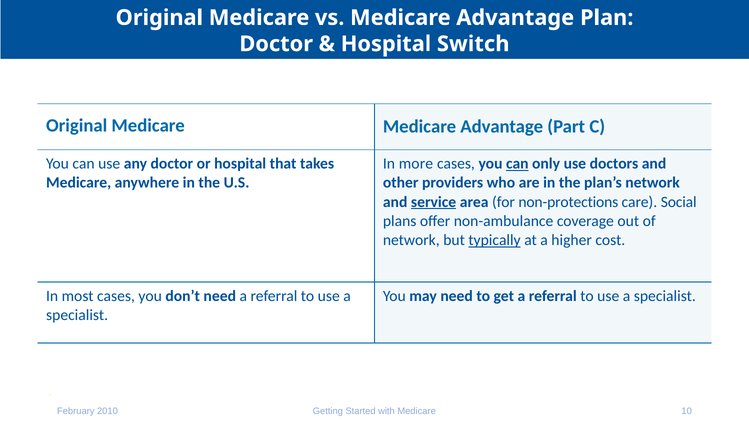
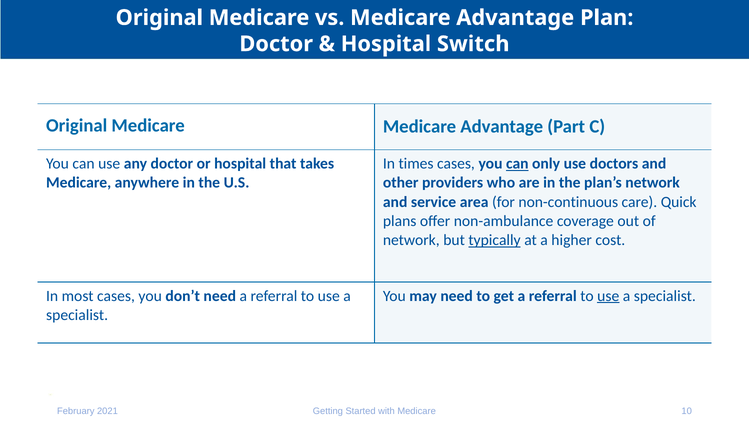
more: more -> times (416, 163)
service underline: present -> none (434, 202)
non-protections: non-protections -> non-continuous (568, 202)
Social: Social -> Quick (679, 202)
use underline: none -> present (608, 295)
2010: 2010 -> 2021 (107, 411)
